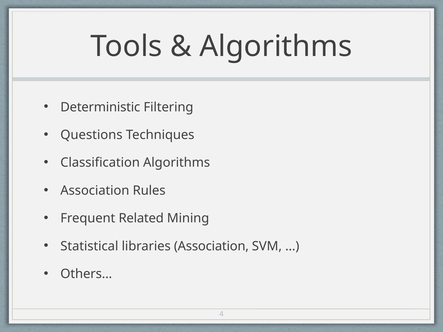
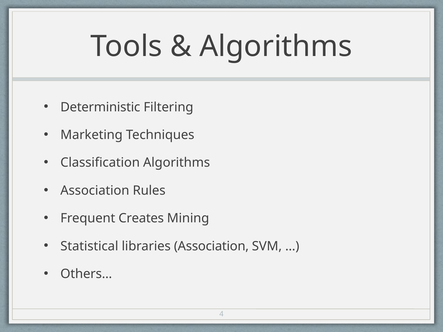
Questions: Questions -> Marketing (92, 135)
Related: Related -> Creates (141, 218)
